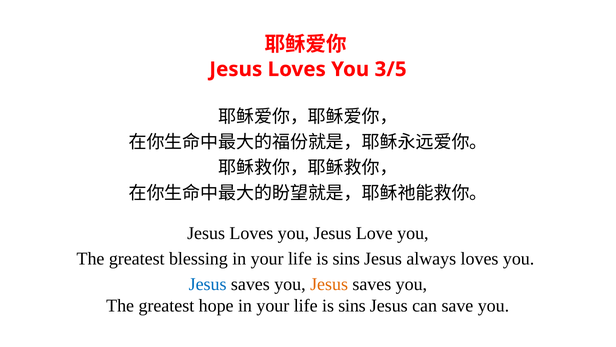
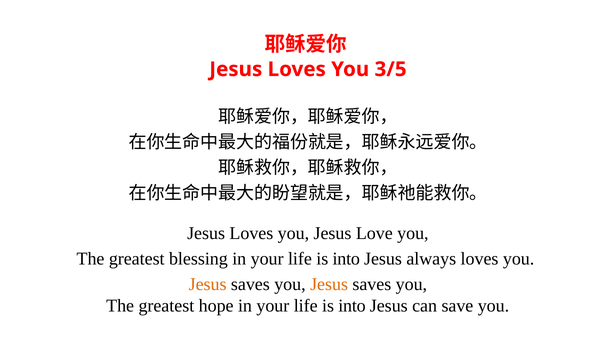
sins: sins -> into (346, 258)
Jesus colour: blue -> orange (208, 284)
sins: sins -> into (352, 305)
